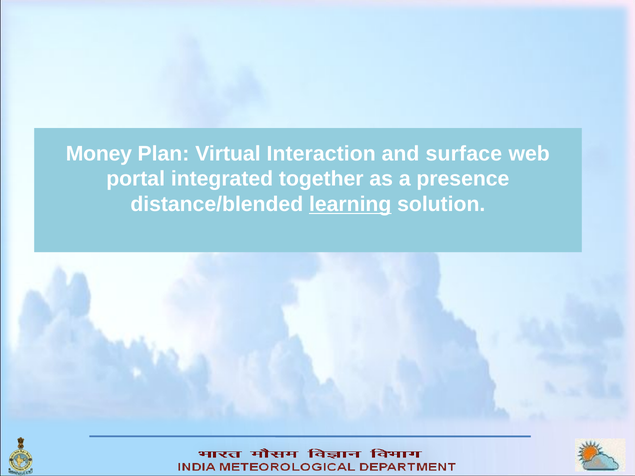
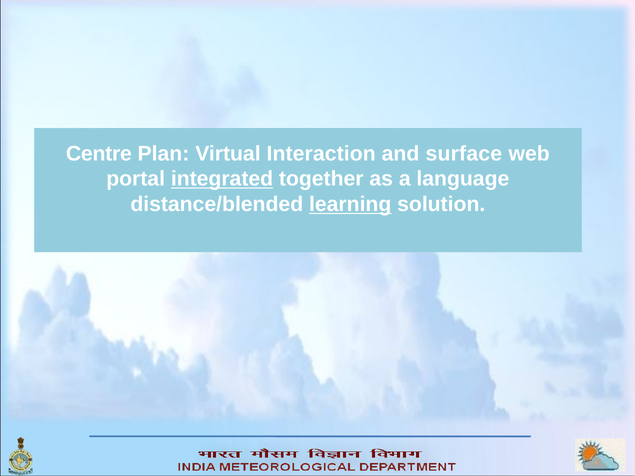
Money: Money -> Centre (99, 154)
integrated underline: none -> present (222, 179)
presence: presence -> language (463, 179)
